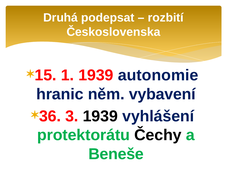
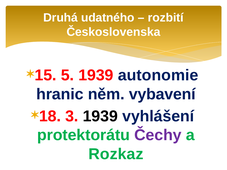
podepsat: podepsat -> udatného (108, 18)
1: 1 -> 5 (67, 75)
36: 36 -> 18 (50, 116)
Čechy colour: black -> purple (158, 135)
Beneše: Beneše -> Rozkaz (116, 154)
